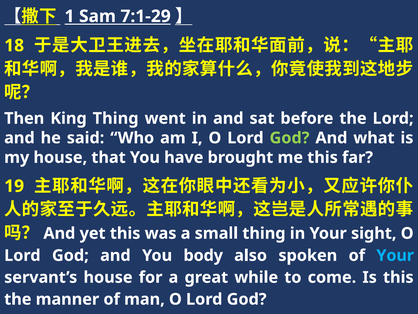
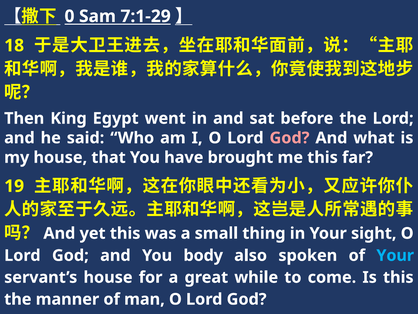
1: 1 -> 0 (69, 16)
King Thing: Thing -> Egypt (116, 118)
God colour: light green -> pink (290, 138)
